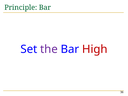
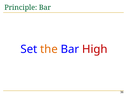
the colour: purple -> orange (49, 49)
